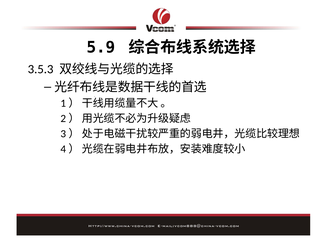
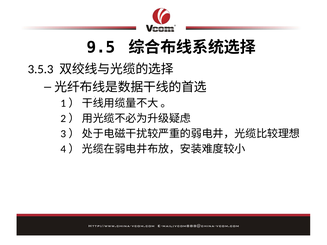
5.9: 5.9 -> 9.5 (101, 47)
